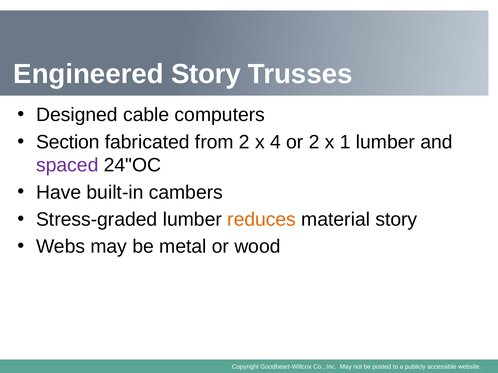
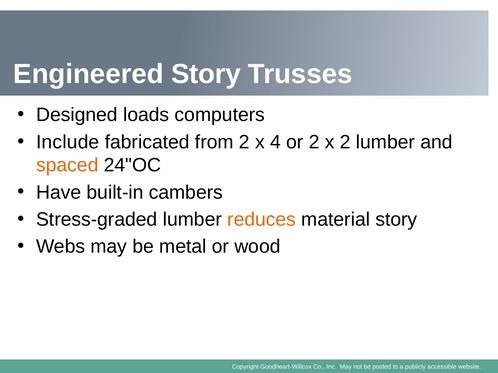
cable: cable -> loads (146, 115)
Section: Section -> Include (68, 142)
x 1: 1 -> 2 (345, 142)
spaced colour: purple -> orange (67, 165)
